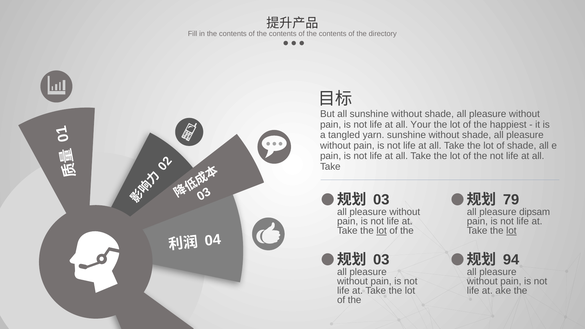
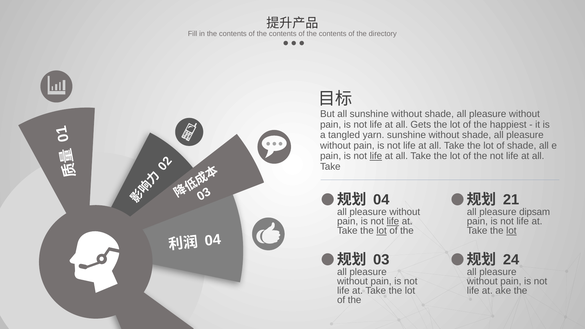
Your: Your -> Gets (421, 125)
life underline: none -> present (376, 156)
03: 03 -> 04 (381, 200)
79: 79 -> 21 (511, 200)
life underline: none -> present (393, 221)
94: 94 -> 24 (511, 260)
